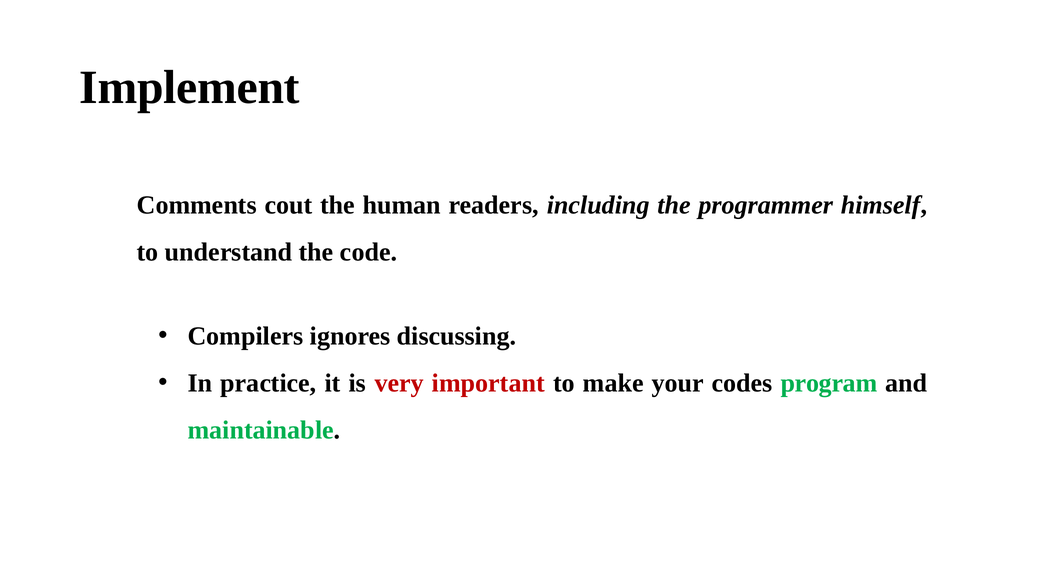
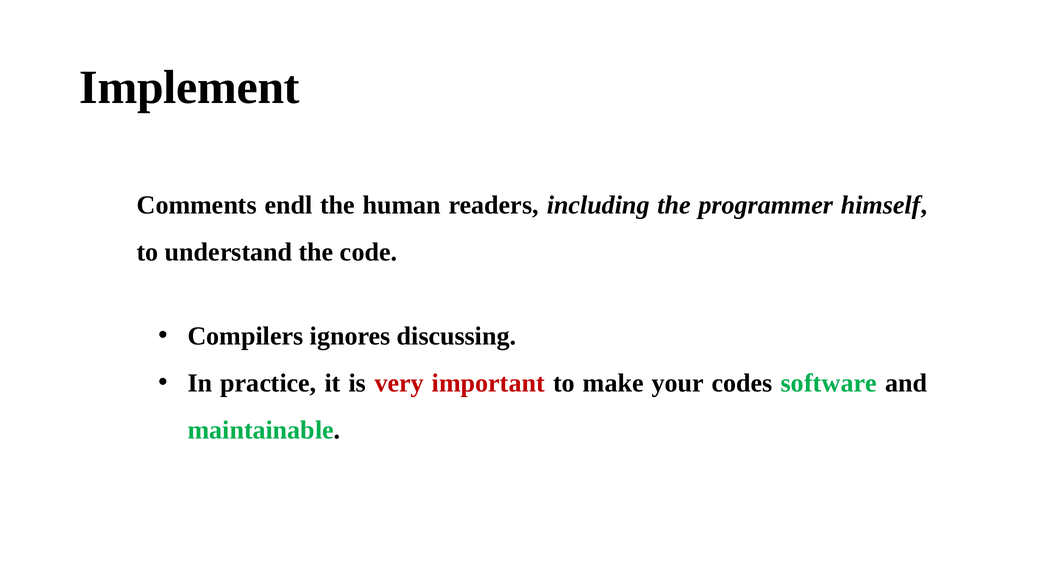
cout: cout -> endl (289, 205)
program: program -> software (829, 383)
